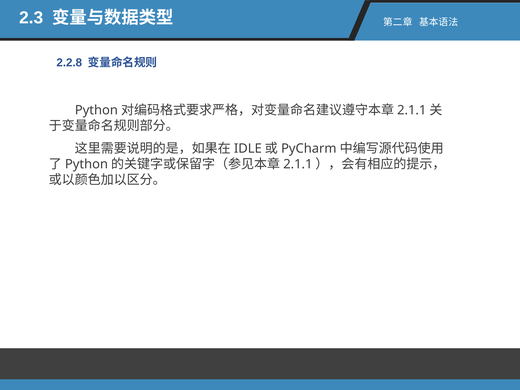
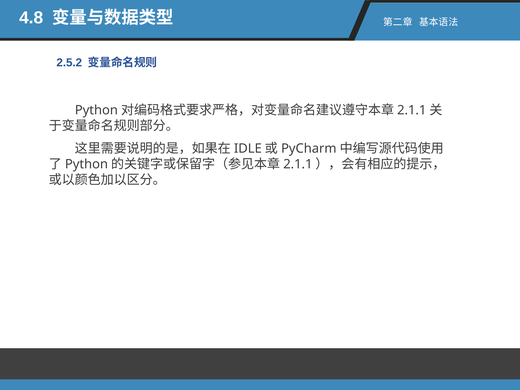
2.3: 2.3 -> 4.8 (31, 18)
2.2.8: 2.2.8 -> 2.5.2 (69, 63)
